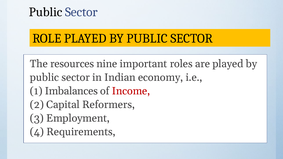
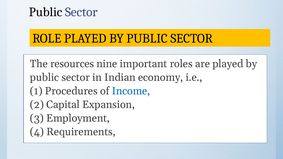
Imbalances: Imbalances -> Procedures (71, 91)
Income colour: red -> blue (131, 91)
Reformers: Reformers -> Expansion (109, 105)
